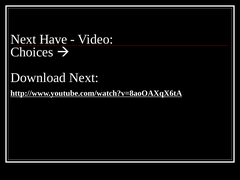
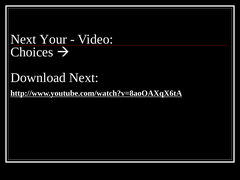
Have: Have -> Your (53, 39)
